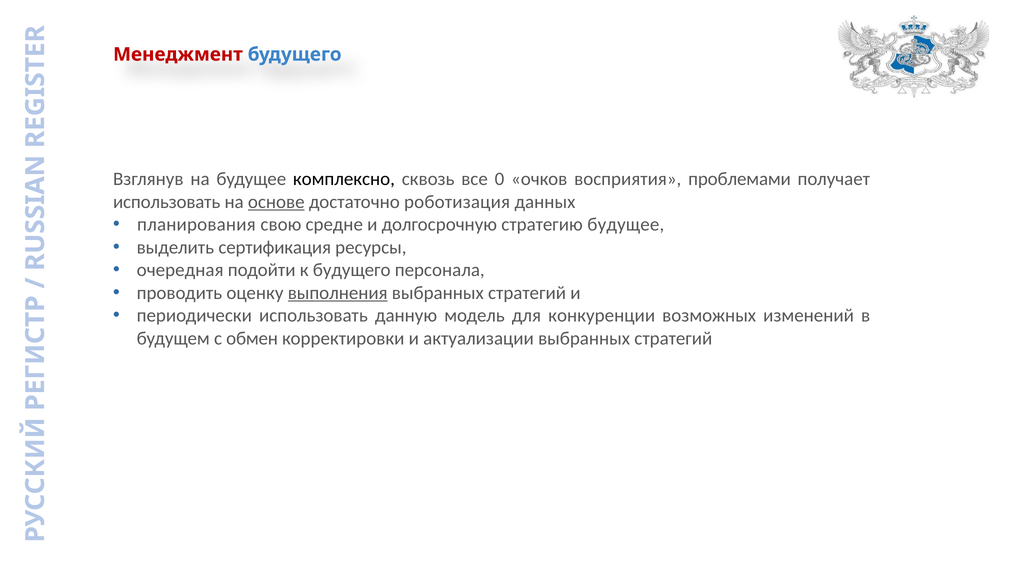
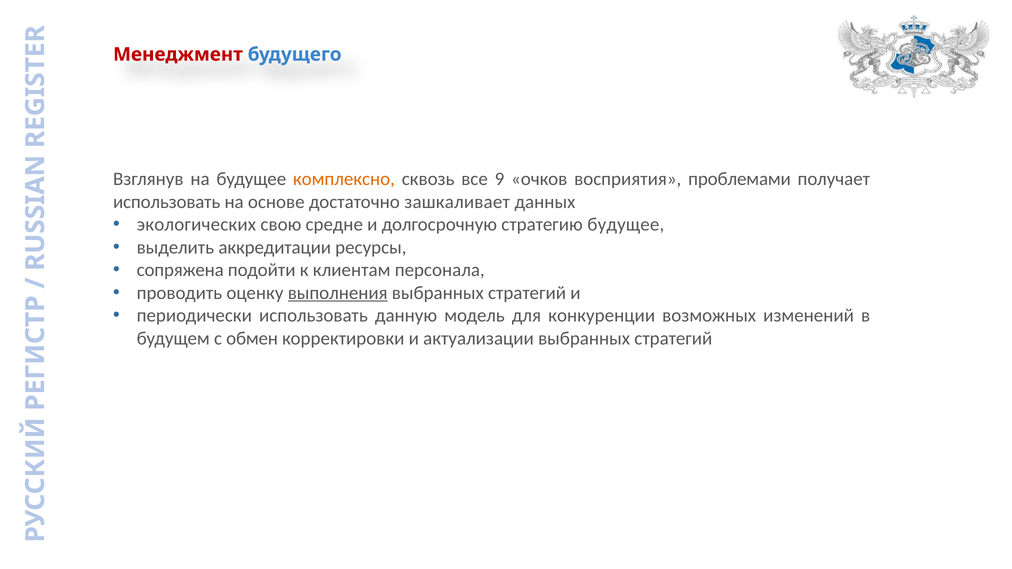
комплексно colour: black -> orange (344, 179)
0: 0 -> 9 (499, 179)
основе underline: present -> none (276, 202)
роботизация: роботизация -> зашкаливает (457, 202)
планирования: планирования -> экологических (196, 225)
сертификация: сертификация -> аккредитации (275, 248)
очередная: очередная -> сопряжена (180, 270)
к будущего: будущего -> клиентам (352, 270)
